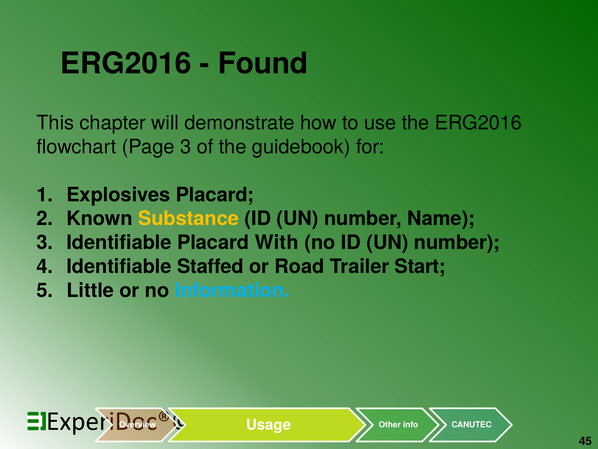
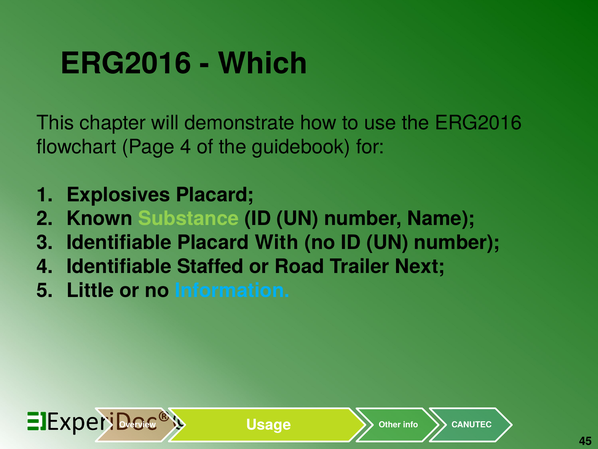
Found: Found -> Which (263, 64)
Page 3: 3 -> 4 (186, 147)
Substance colour: yellow -> light green (189, 218)
Start: Start -> Next (420, 266)
